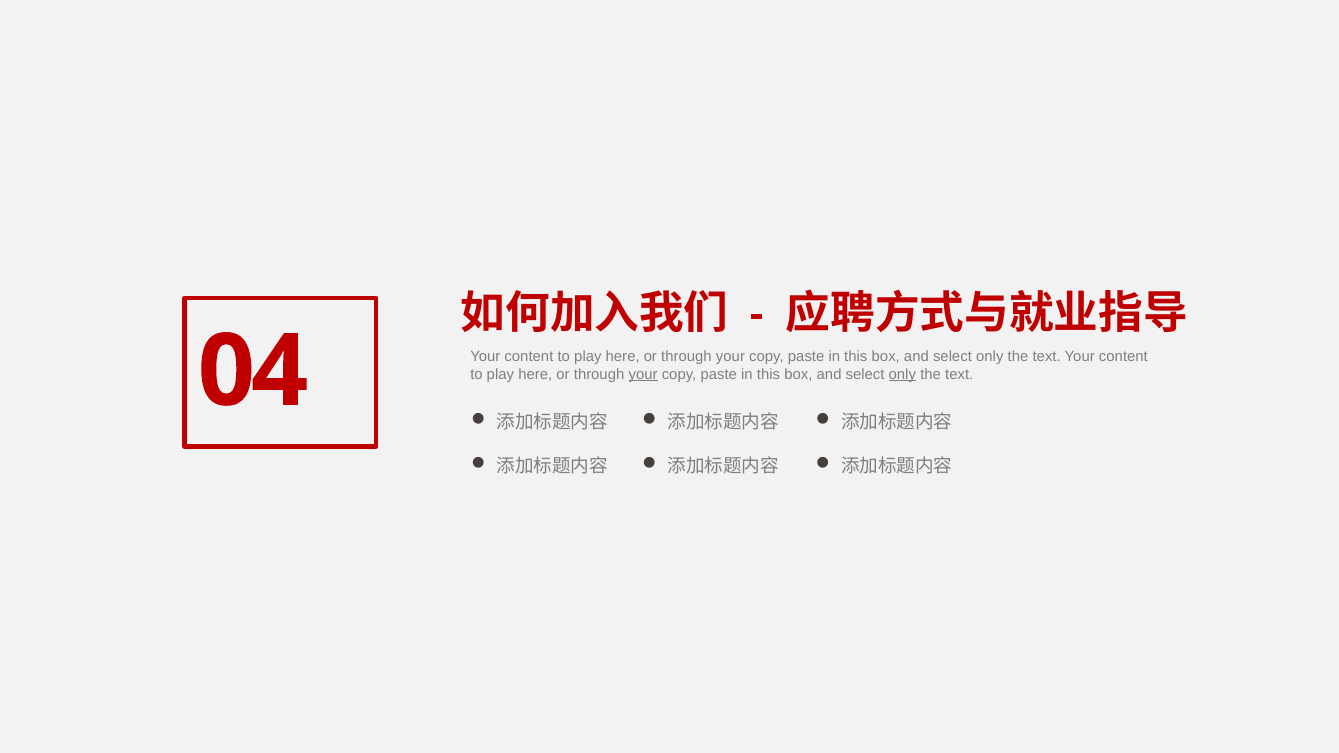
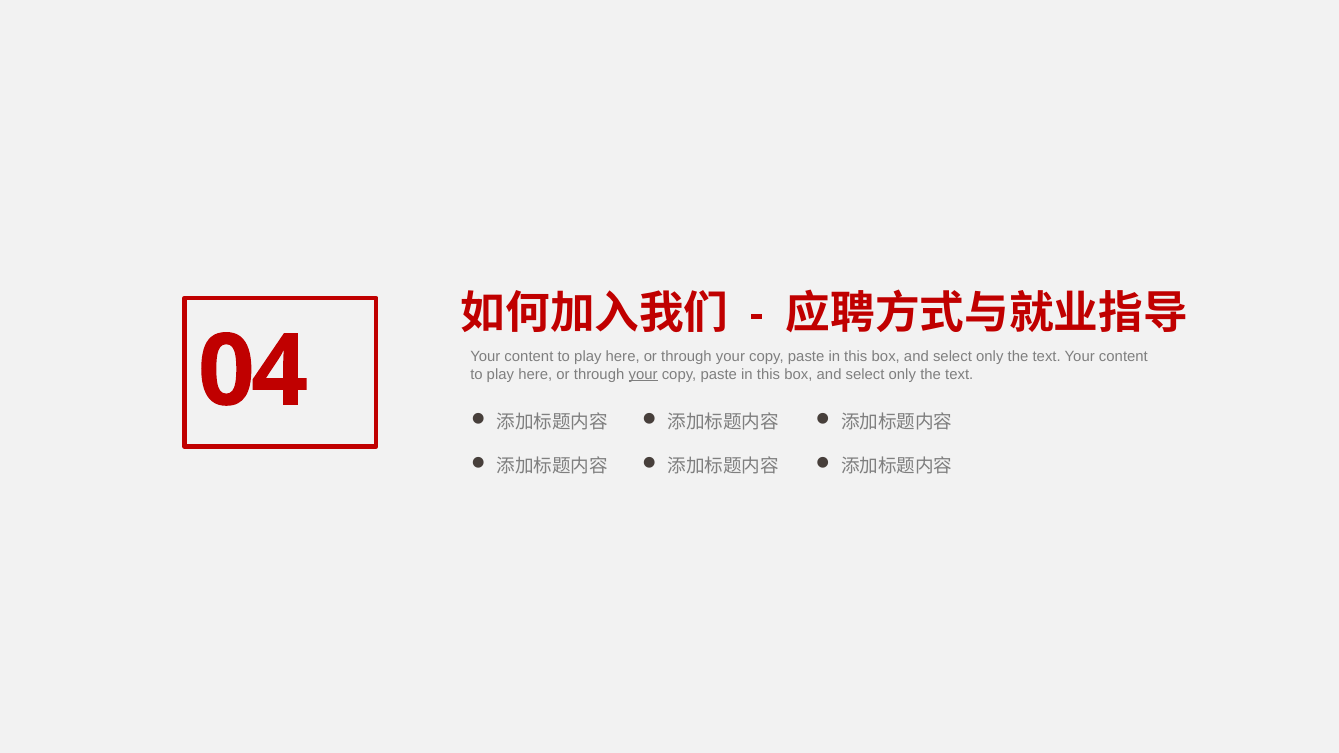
only underline: present -> none (902, 375)
